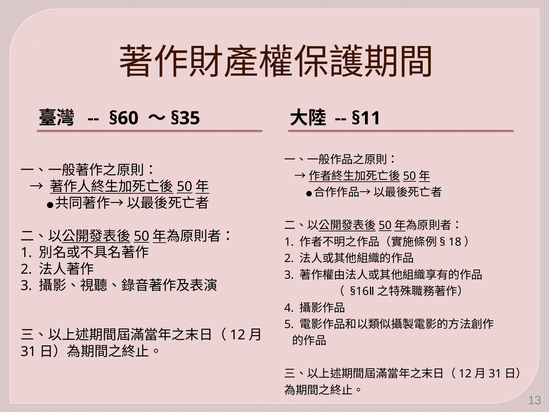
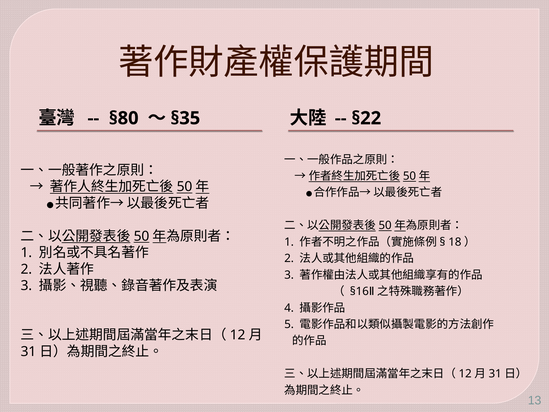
§60: §60 -> §80 (124, 118)
§11: §11 -> §22 (366, 118)
